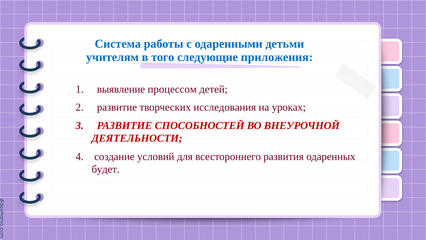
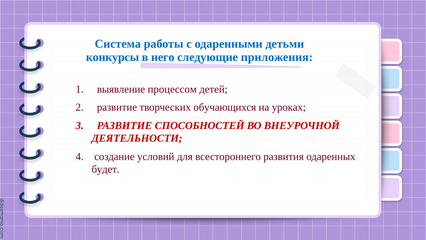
учителям: учителям -> конкурсы (113, 57)
того: того -> него (163, 57)
исследования: исследования -> обучающихся (225, 107)
